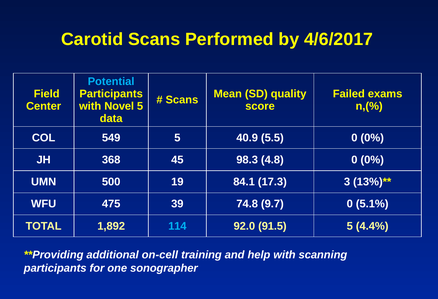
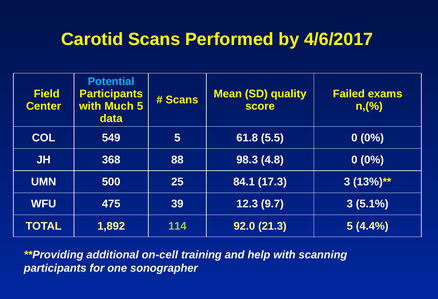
Novel: Novel -> Much (119, 106)
40.9: 40.9 -> 61.8 (247, 138)
45: 45 -> 88 (177, 160)
19: 19 -> 25 (177, 182)
74.8: 74.8 -> 12.3 (247, 204)
9.7 0: 0 -> 3 (350, 204)
114 colour: light blue -> light green (177, 226)
91.5: 91.5 -> 21.3 (272, 226)
